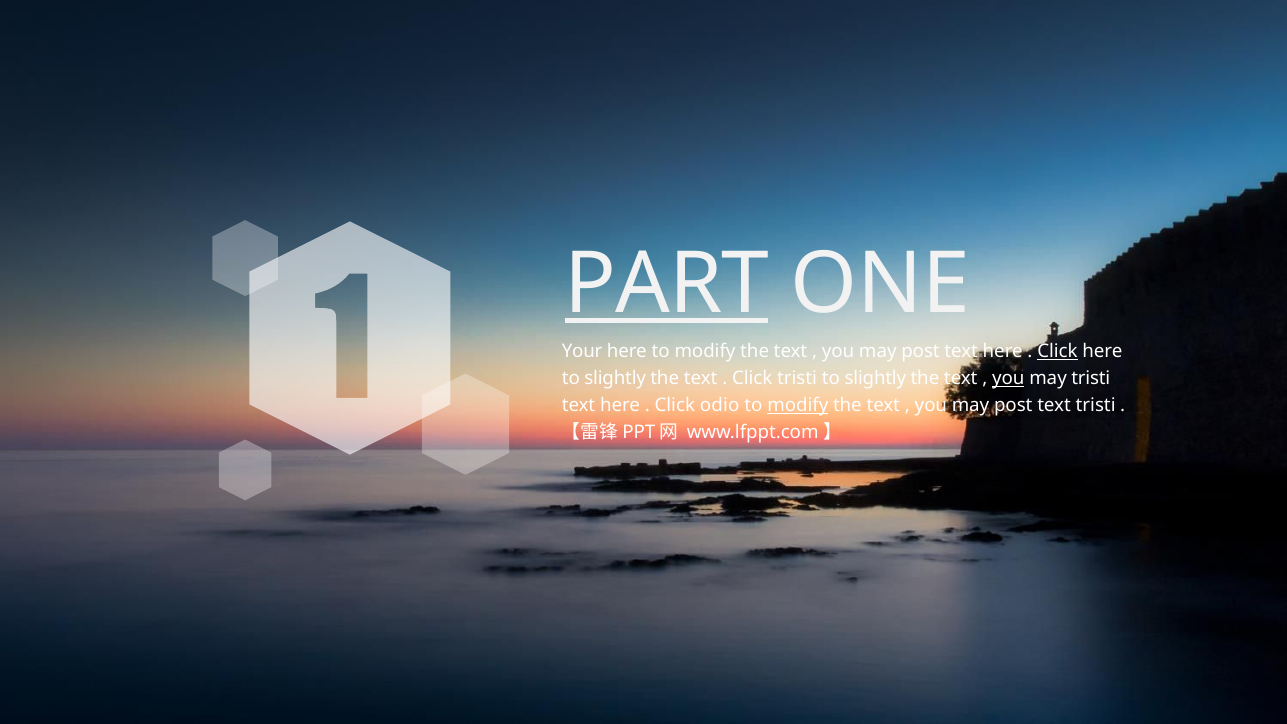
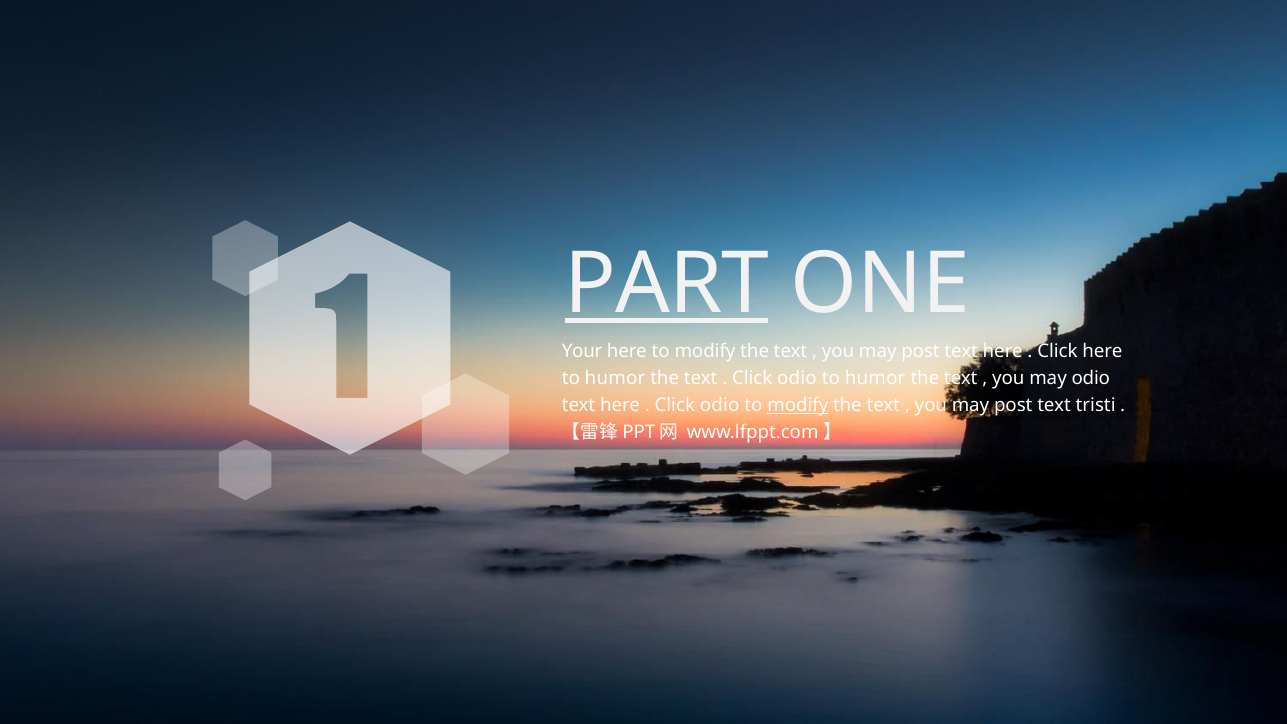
Click underline: present -> none (1057, 352)
slightly: slightly -> humor (615, 379)
tristi: tristi -> odio (797, 379)
slightly: slightly -> humor (875, 379)
you underline: present -> none (1008, 379)
may tristi: tristi -> odio (1091, 379)
